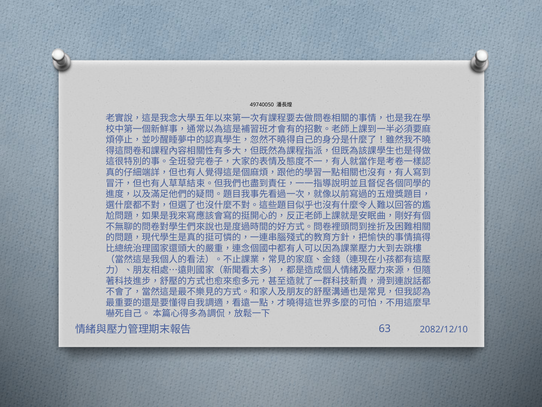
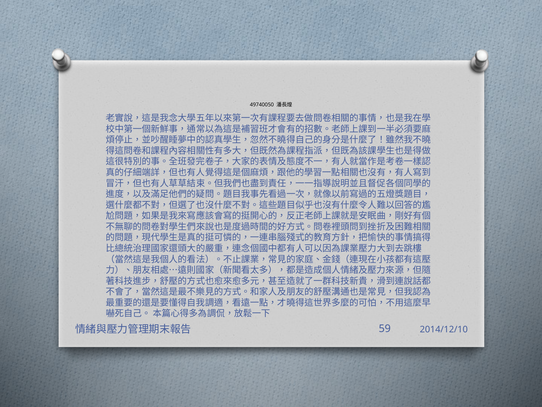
63: 63 -> 59 (385, 328)
2082/12/10: 2082/12/10 -> 2014/12/10 (444, 329)
